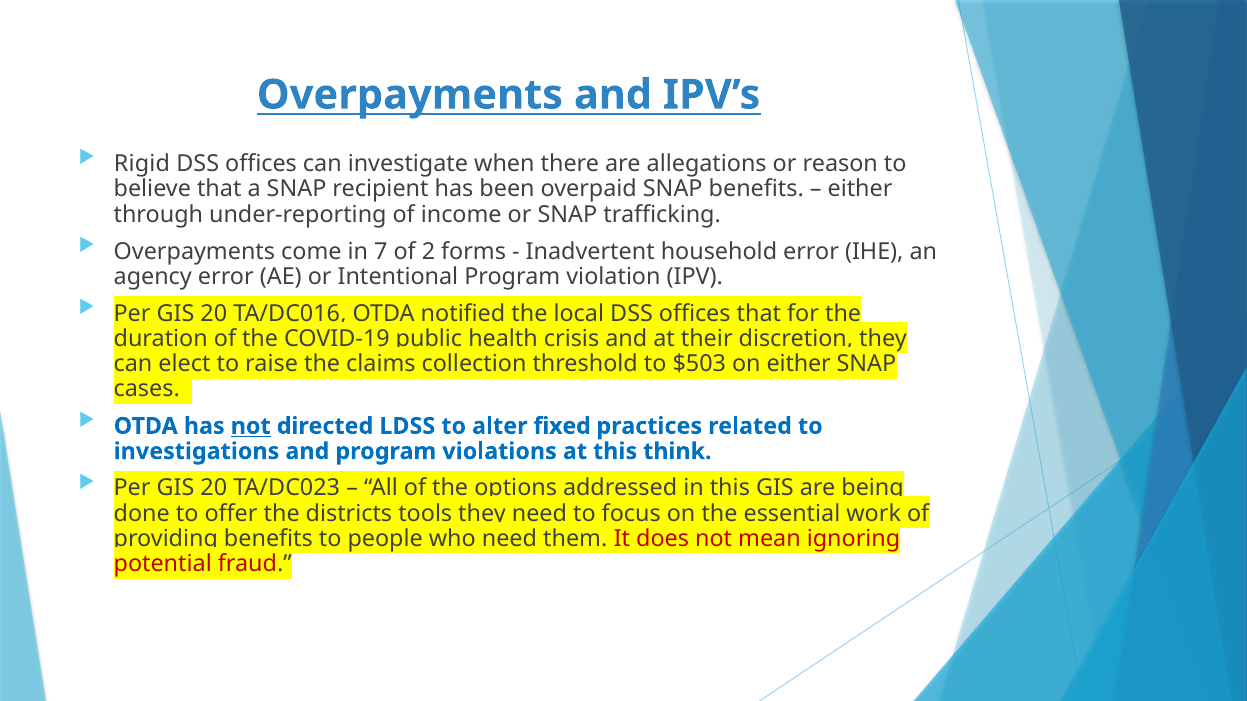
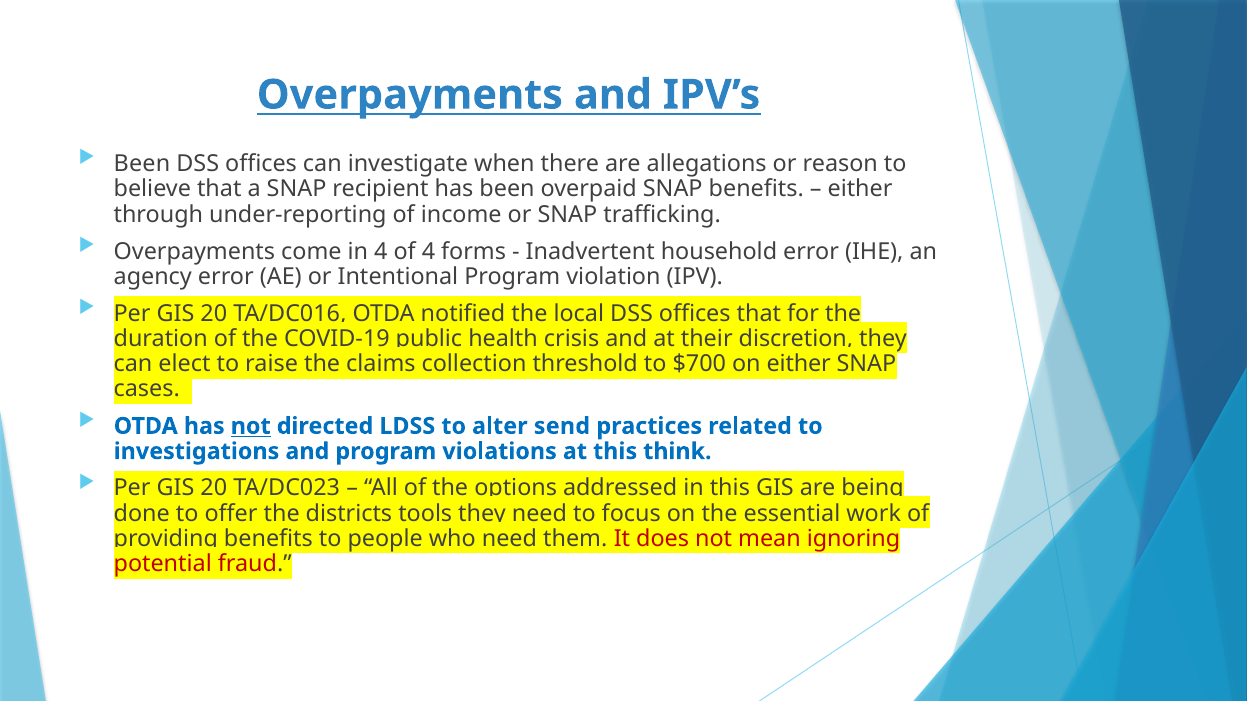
Rigid: Rigid -> Been (142, 164)
in 7: 7 -> 4 (381, 251)
of 2: 2 -> 4 (428, 251)
$503: $503 -> $700 (699, 364)
fixed: fixed -> send (562, 426)
